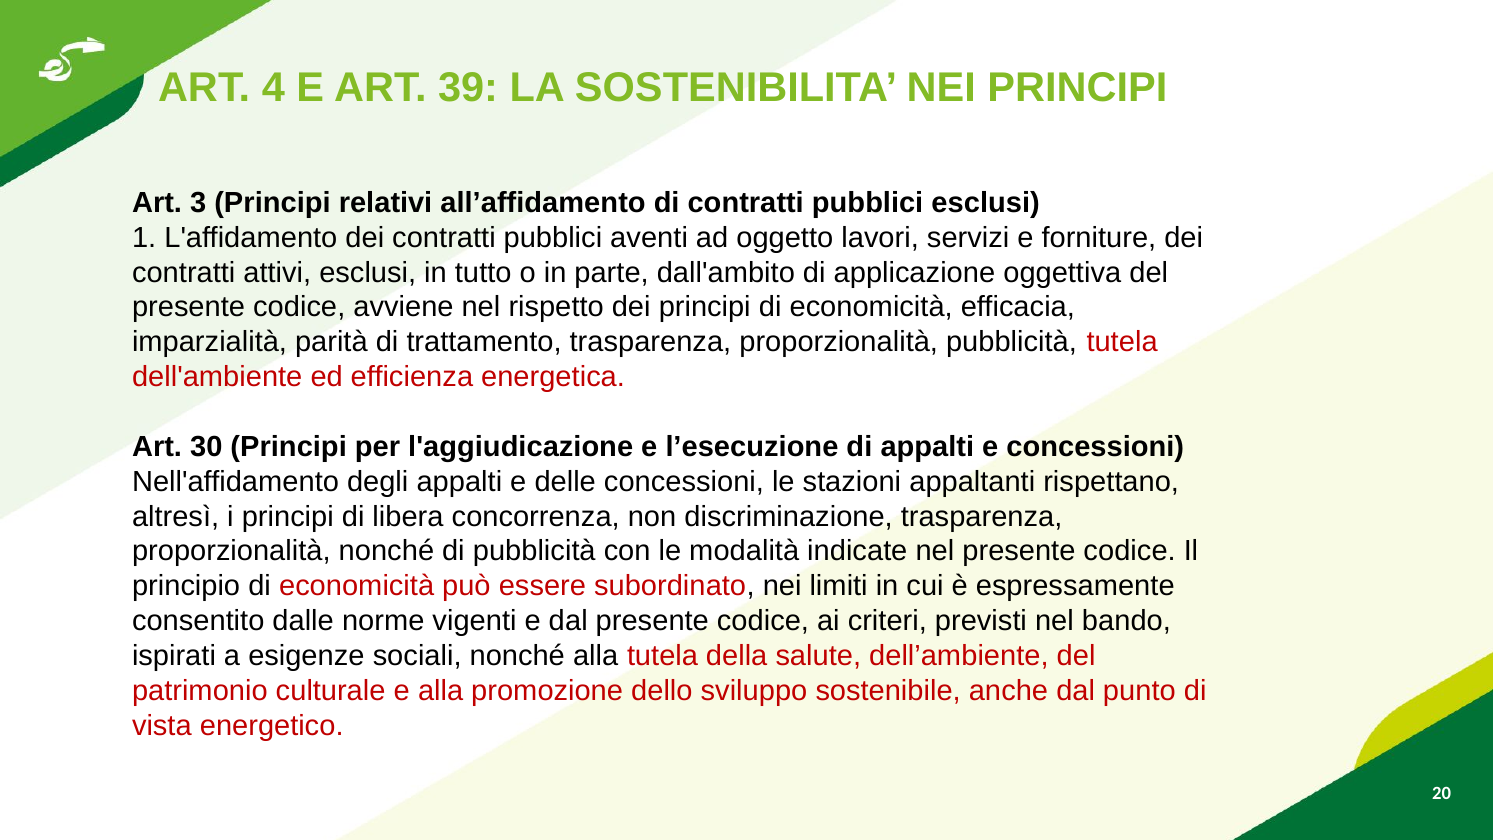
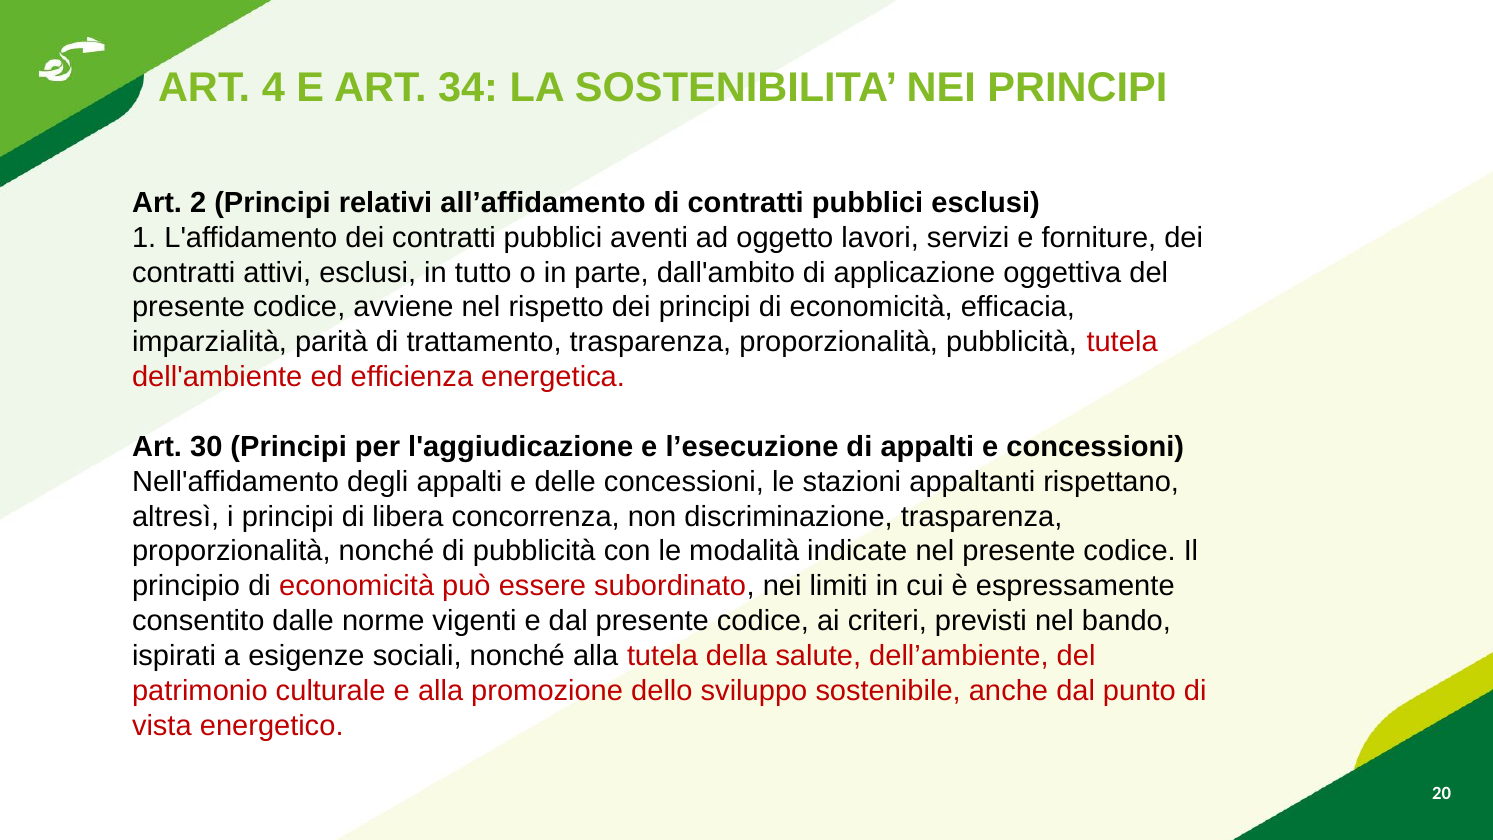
39: 39 -> 34 (468, 87)
3: 3 -> 2 (198, 203)
